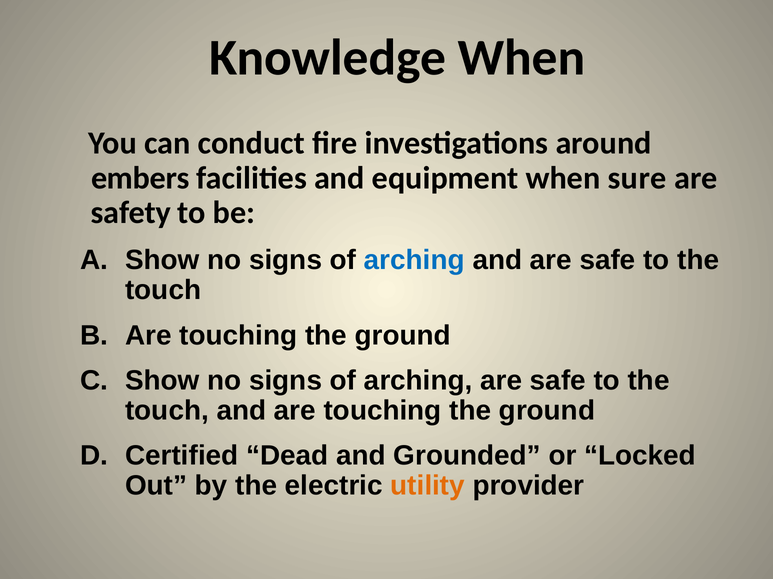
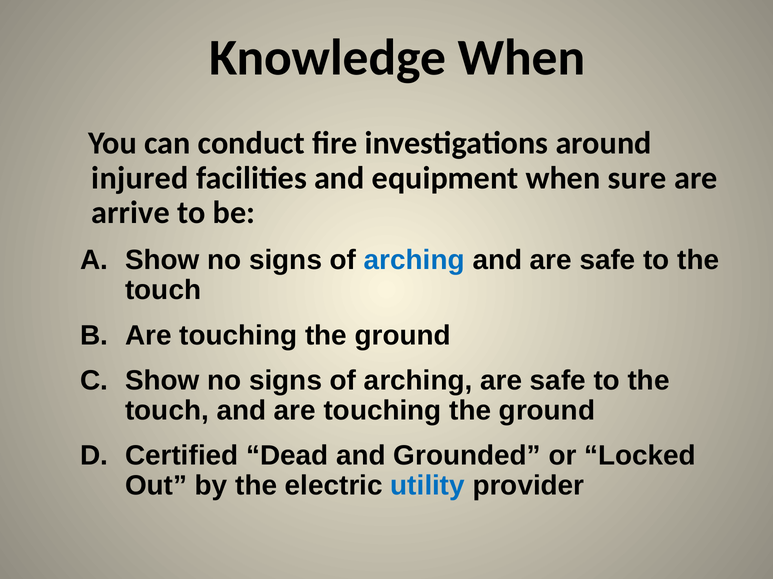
embers: embers -> injured (140, 178)
safety: safety -> arrive (131, 213)
utility colour: orange -> blue (428, 486)
